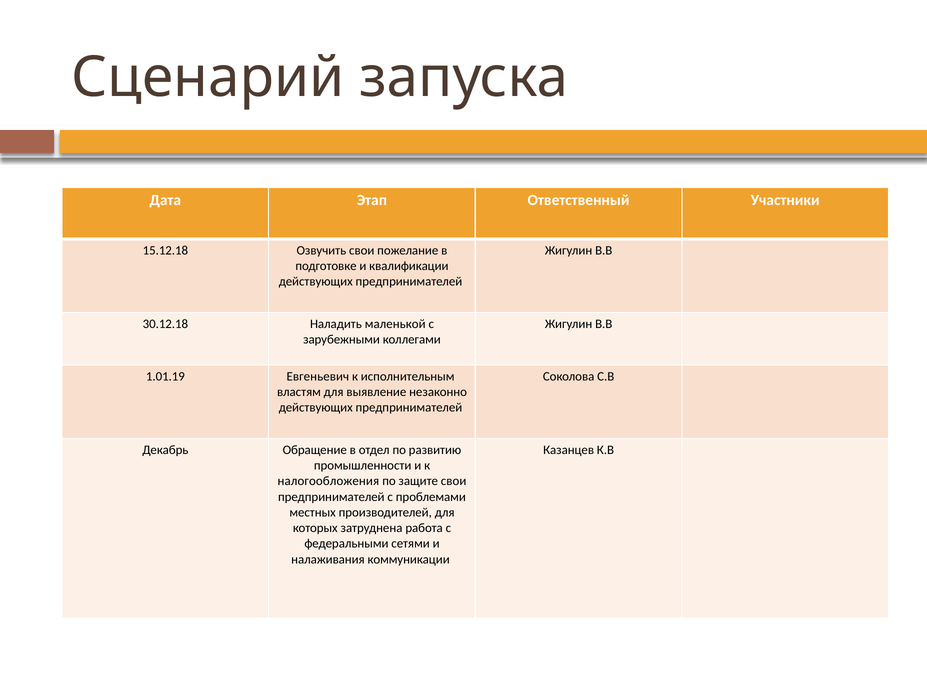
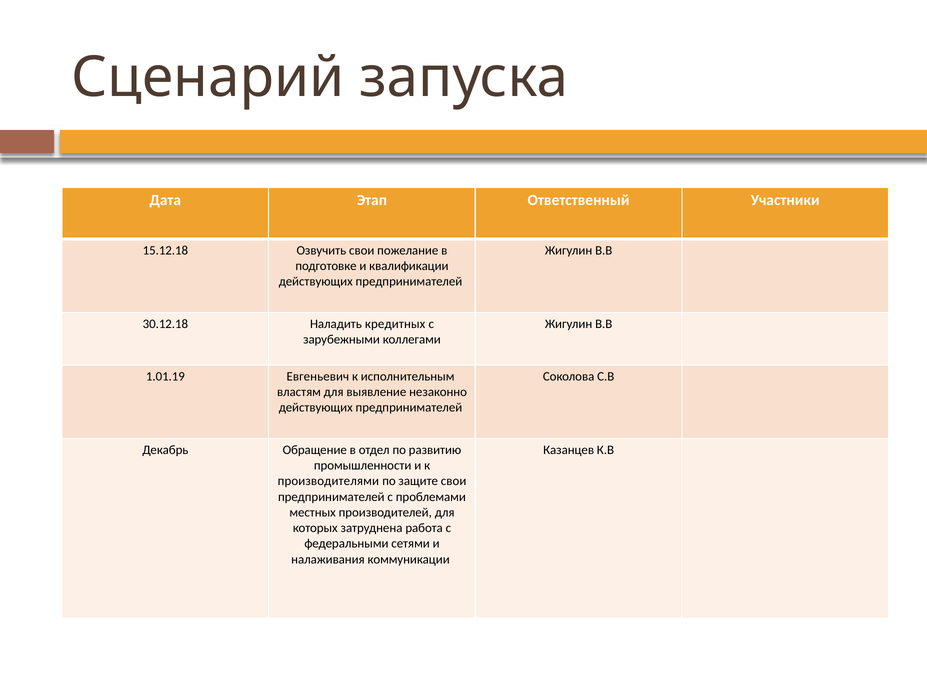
маленькой: маленькой -> кредитных (395, 324)
налогообложения: налогообложения -> производителями (328, 481)
